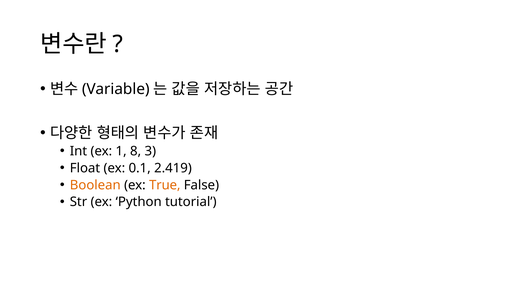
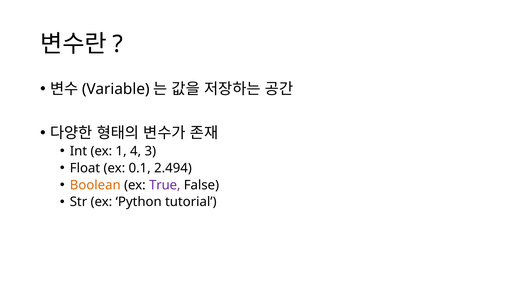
8: 8 -> 4 (136, 151)
2.419: 2.419 -> 2.494 (173, 168)
True colour: orange -> purple (165, 185)
